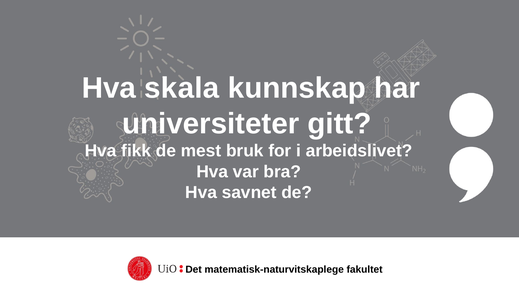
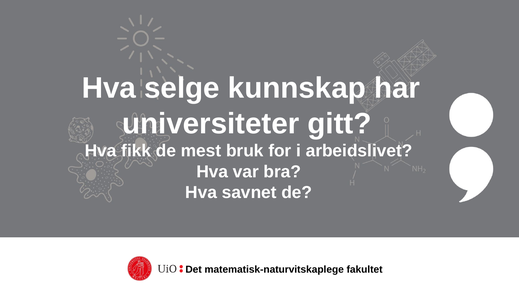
skala: skala -> selge (182, 88)
